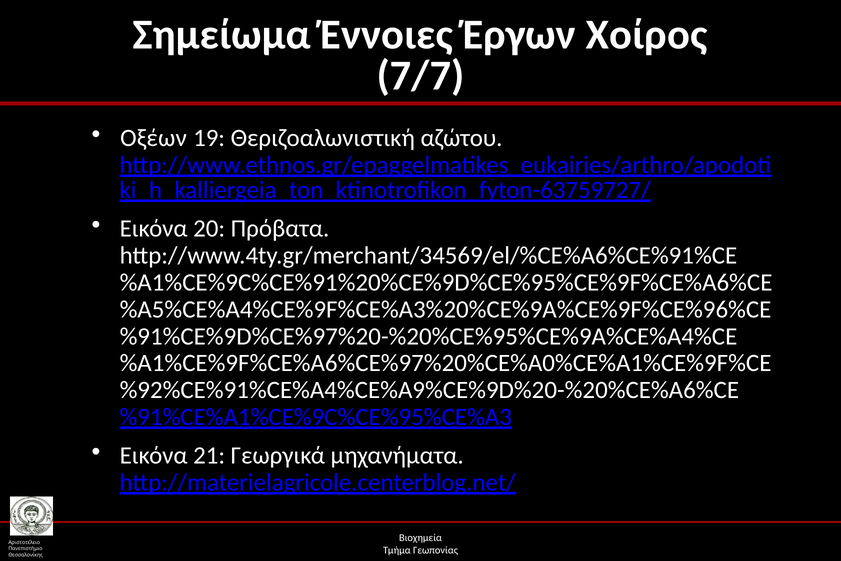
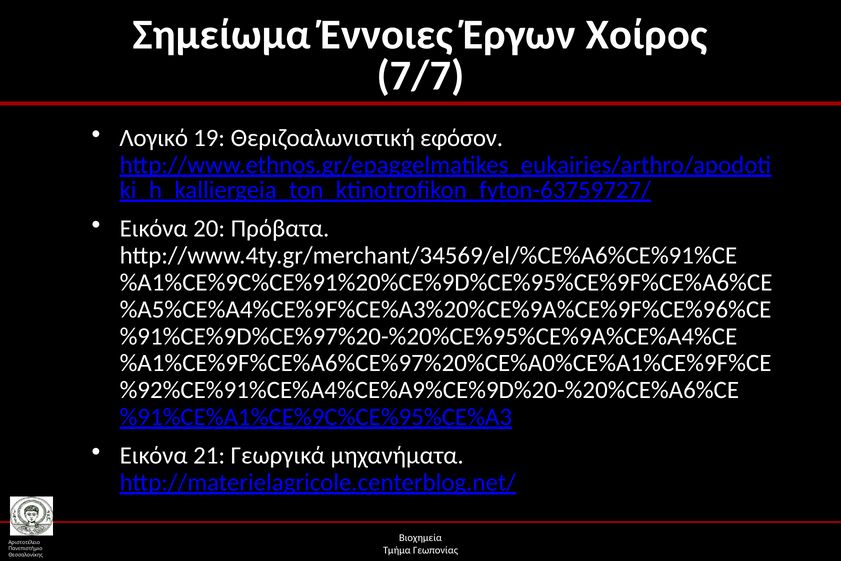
Οξέων: Οξέων -> Λογικό (154, 138)
αζώτου: αζώτου -> εφόσον (462, 138)
